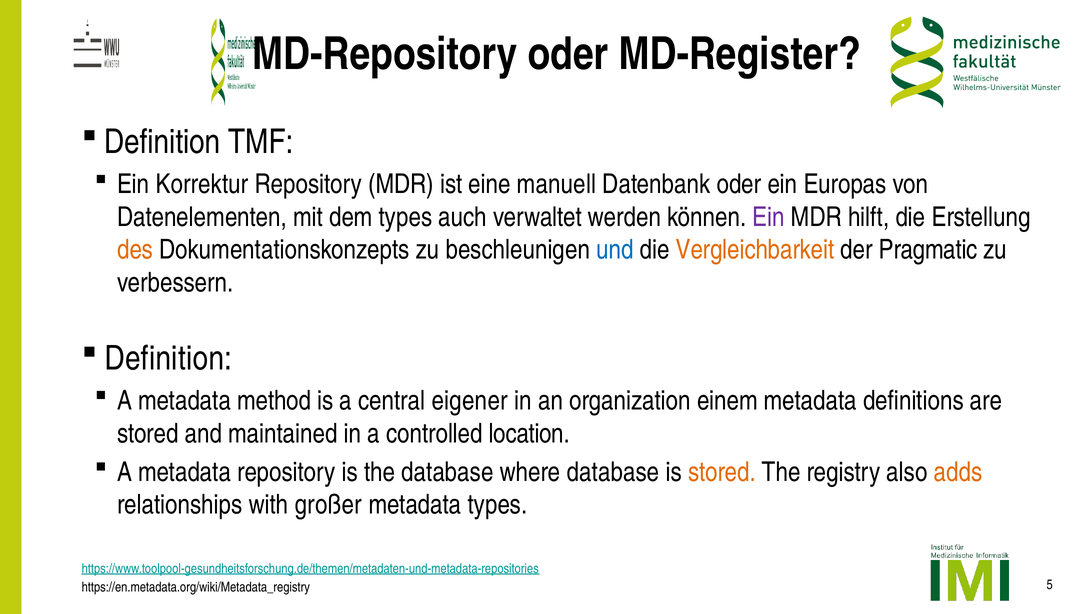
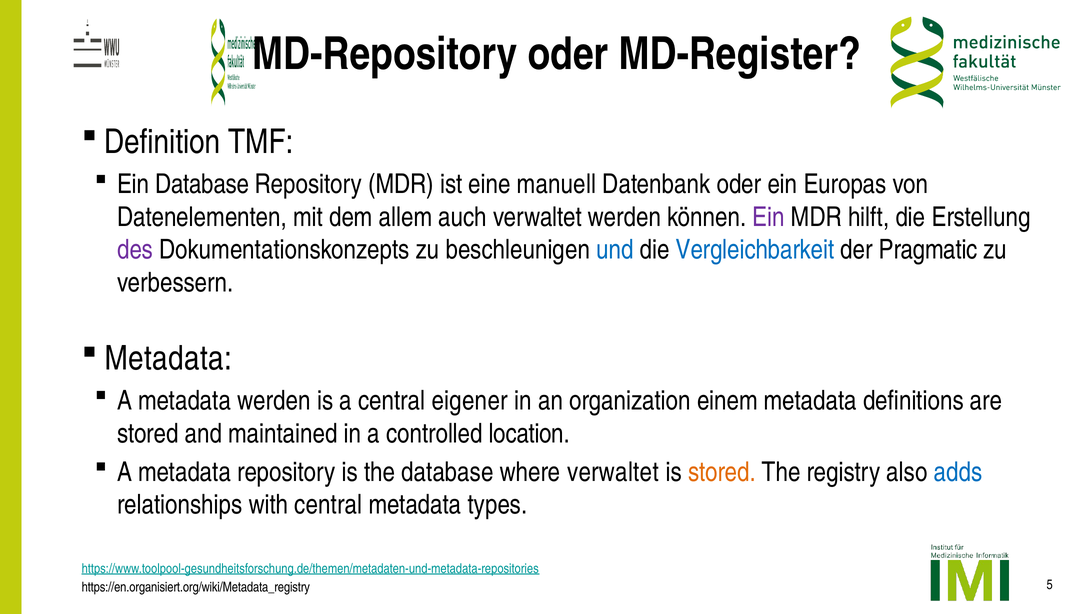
Ein Korrektur: Korrektur -> Database (202, 184)
dem types: types -> allem (405, 217)
des colour: orange -> purple (135, 250)
Vergleichbarkeit colour: orange -> blue (755, 250)
Definition: Definition -> Metadata (168, 358)
metadata method: method -> werden (274, 401)
where database: database -> verwaltet (613, 472)
adds colour: orange -> blue (958, 472)
with großer: großer -> central (328, 505)
https://en.metadata.org/wiki/Metadata_registry: https://en.metadata.org/wiki/Metadata_registry -> https://en.organisiert.org/wiki/Metadata_registry (196, 587)
